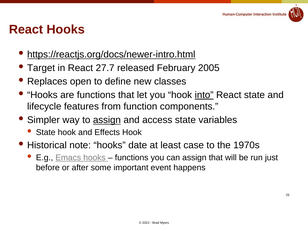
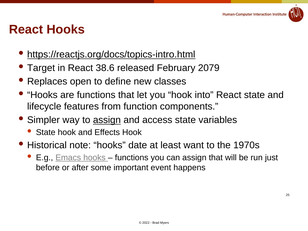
https://reactjs.org/docs/newer-intro.html: https://reactjs.org/docs/newer-intro.html -> https://reactjs.org/docs/topics-intro.html (111, 54)
27.7: 27.7 -> 38.6 (105, 68)
2005: 2005 -> 2079 (209, 68)
into underline: present -> none (204, 95)
case: case -> want (194, 145)
